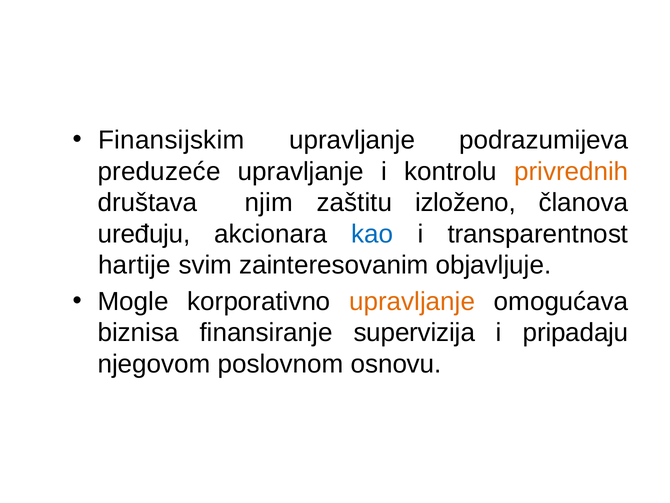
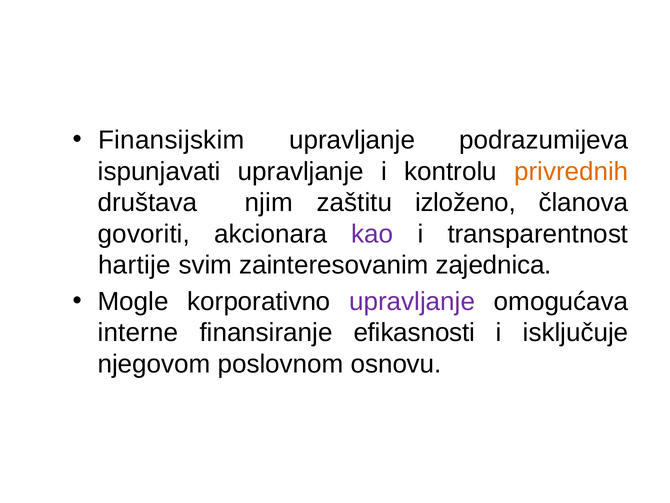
preduzeće: preduzeće -> ispunjavati (159, 171)
uređuju: uređuju -> govoriti (144, 234)
kao colour: blue -> purple (372, 234)
objavljuje: objavljuje -> zajednica (494, 265)
upravljanje colour: orange -> purple (412, 301)
biznisa: biznisa -> interne (138, 333)
supervizija: supervizija -> efikasnosti (414, 333)
pripadaju: pripadaju -> isključuje (576, 333)
